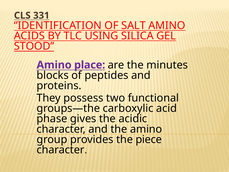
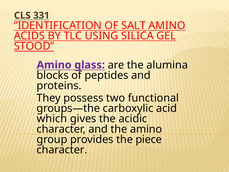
place: place -> glass (90, 65)
minutes: minutes -> alumina (167, 65)
phase: phase -> which (52, 119)
